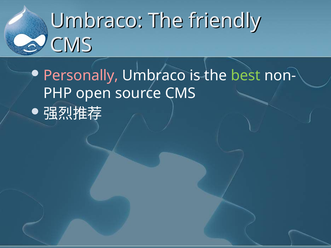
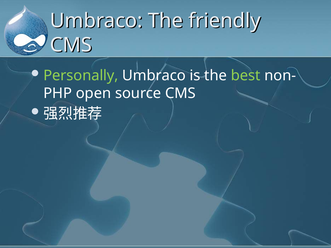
Personally colour: pink -> light green (81, 76)
